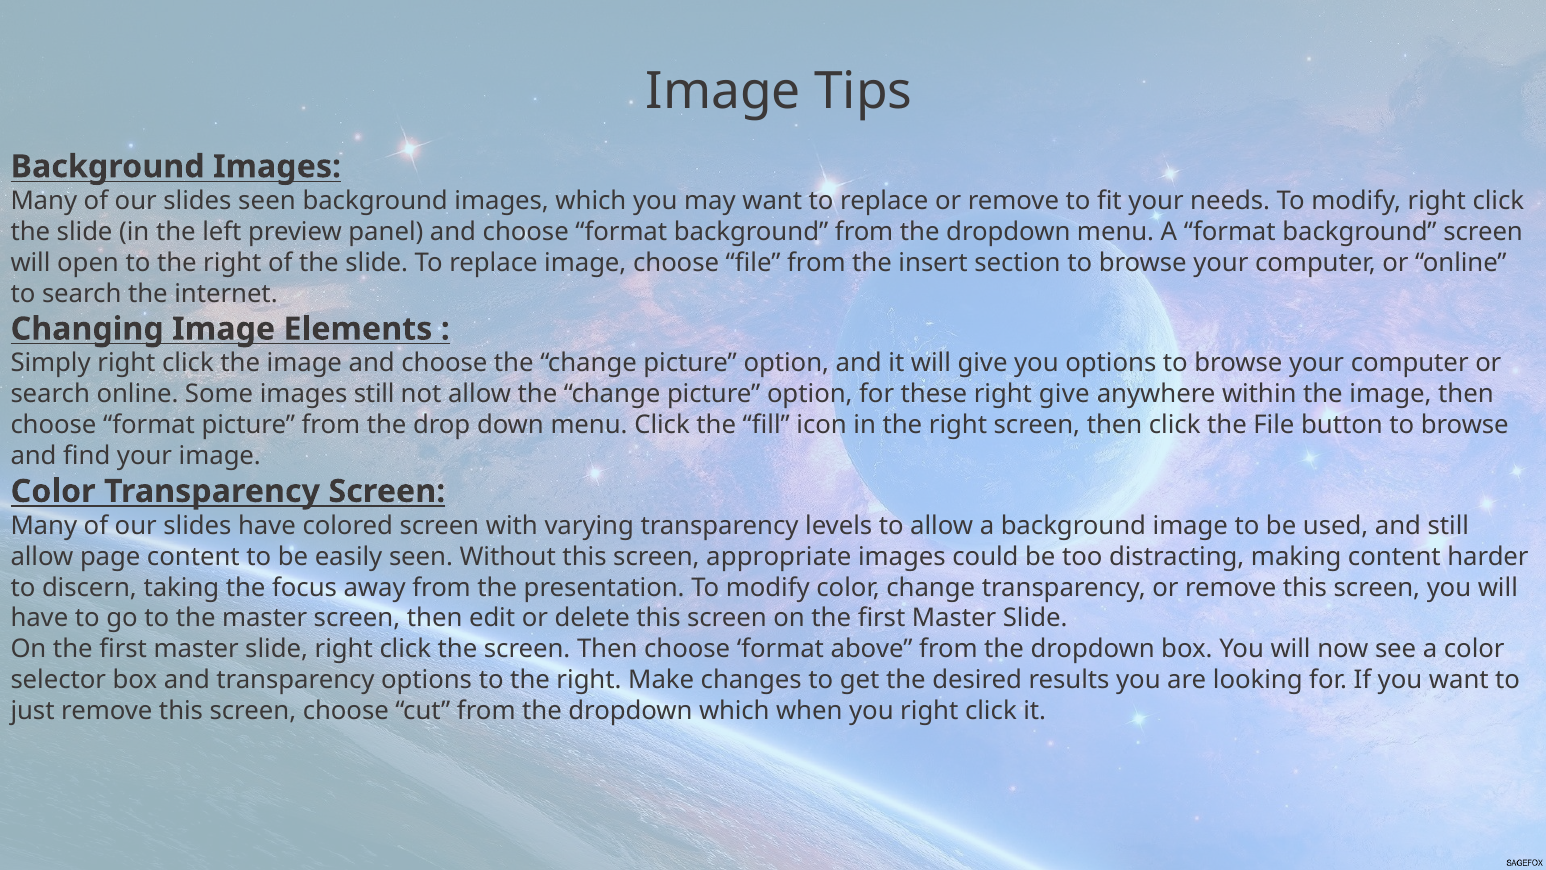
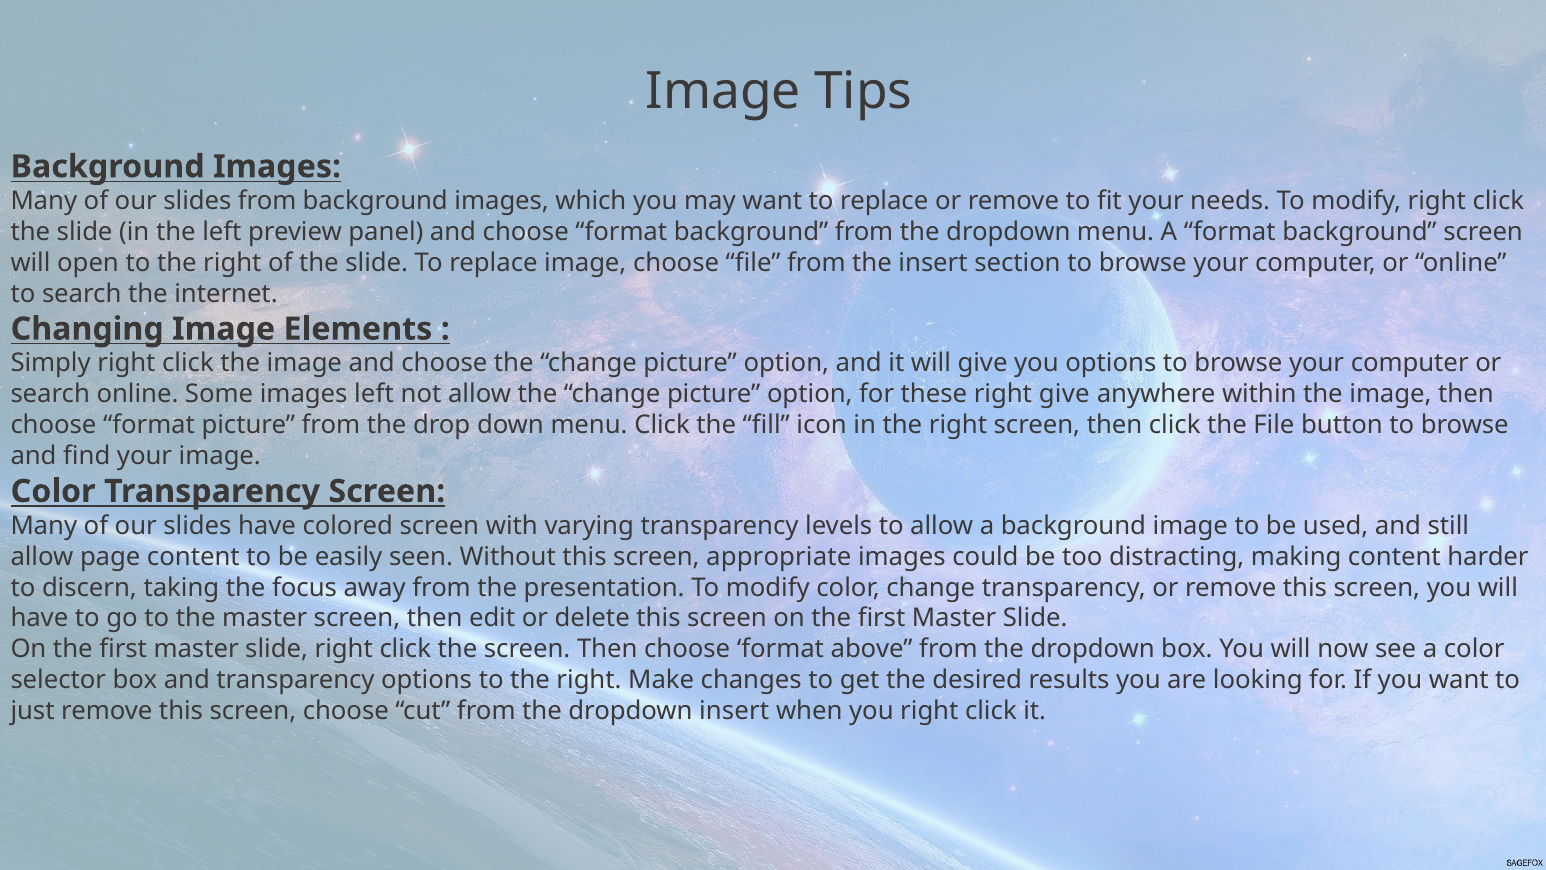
slides seen: seen -> from (267, 201)
images still: still -> left (374, 394)
dropdown which: which -> insert (734, 711)
